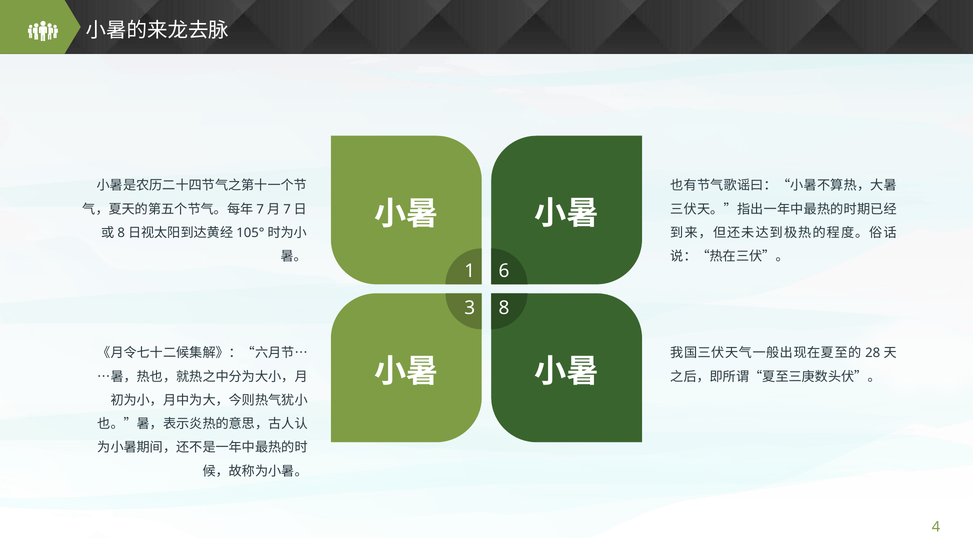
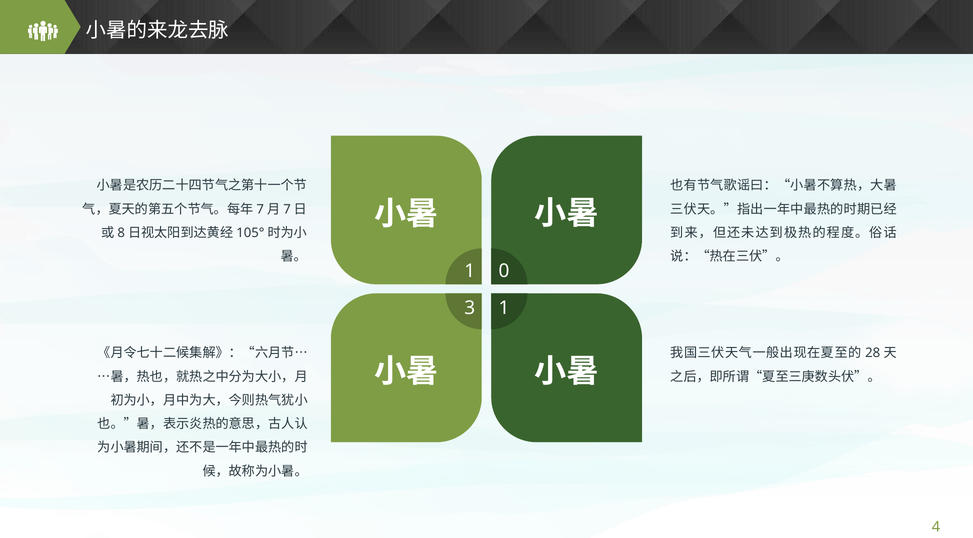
6: 6 -> 0 (504, 271)
3 8: 8 -> 1 (504, 308)
